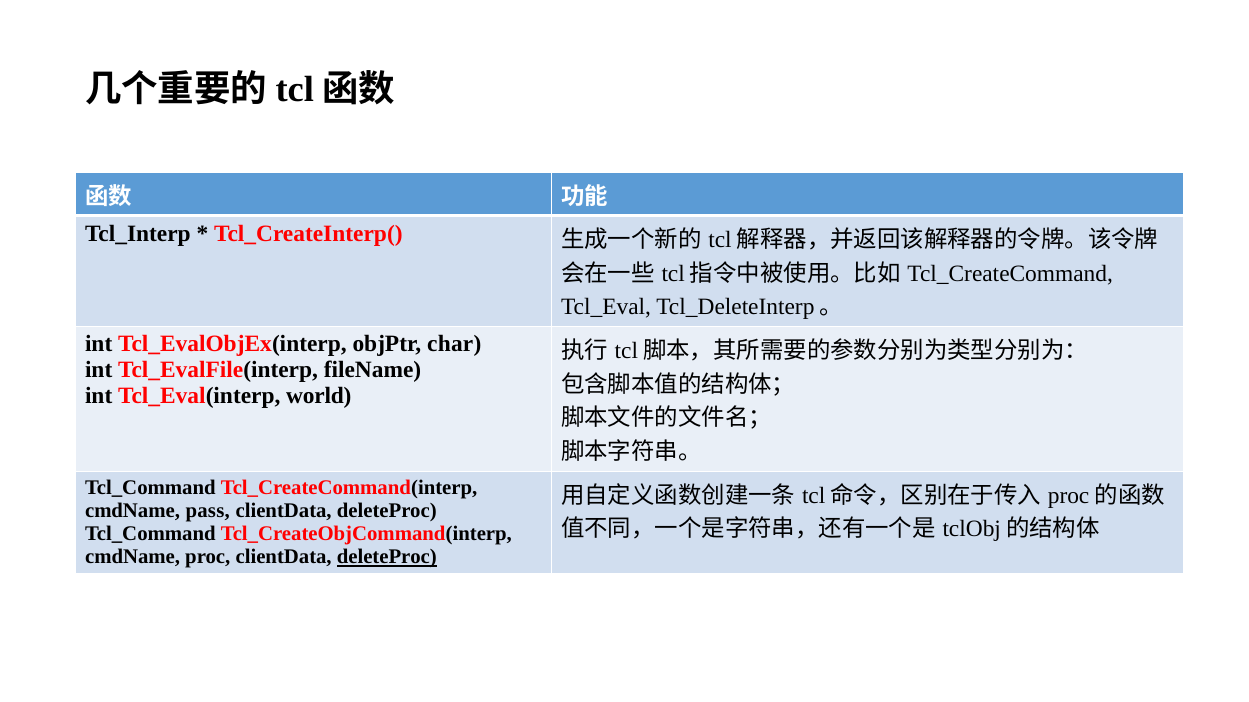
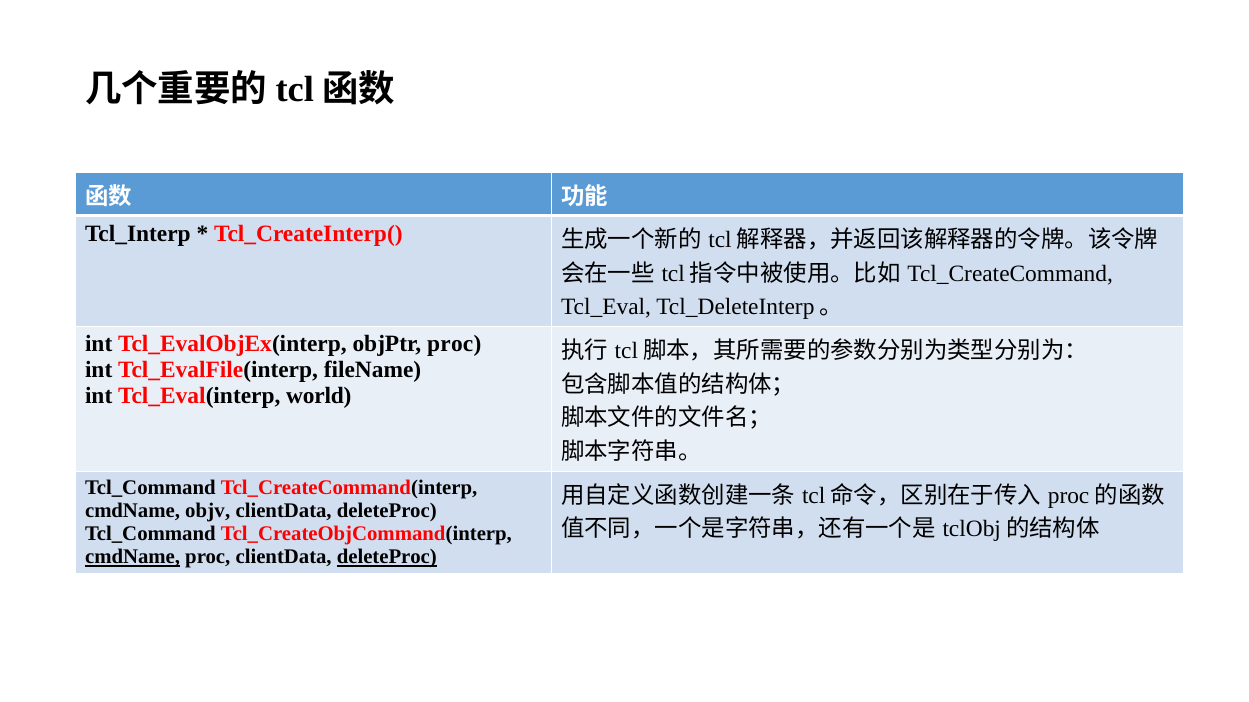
objPtr char: char -> proc (454, 345)
pass: pass -> objv (208, 511)
cmdName underline: none -> present (133, 557)
